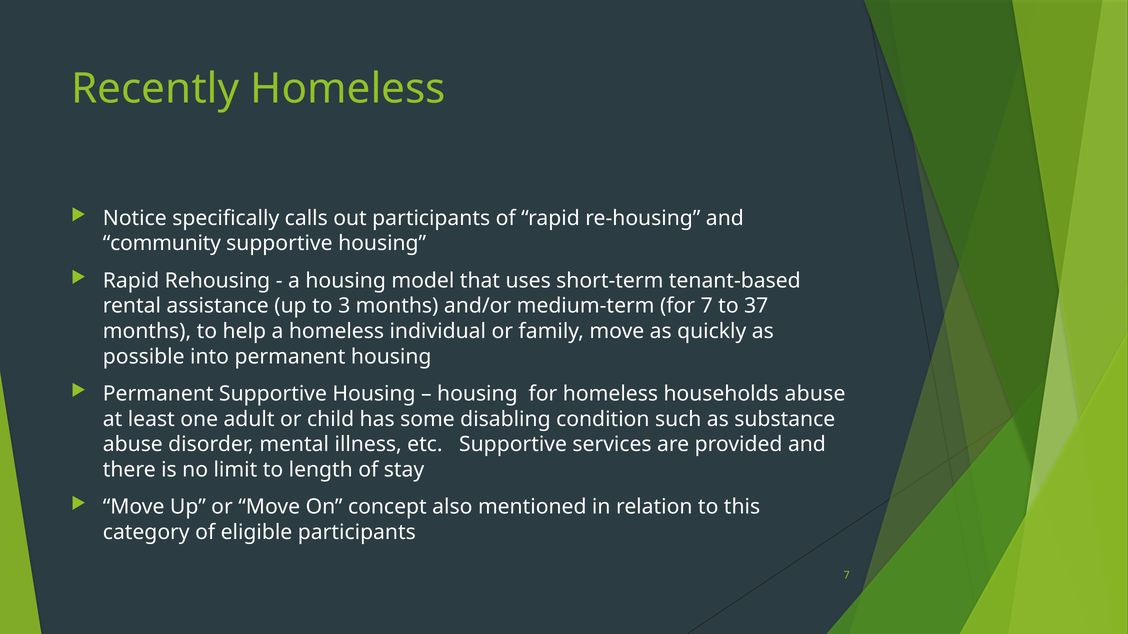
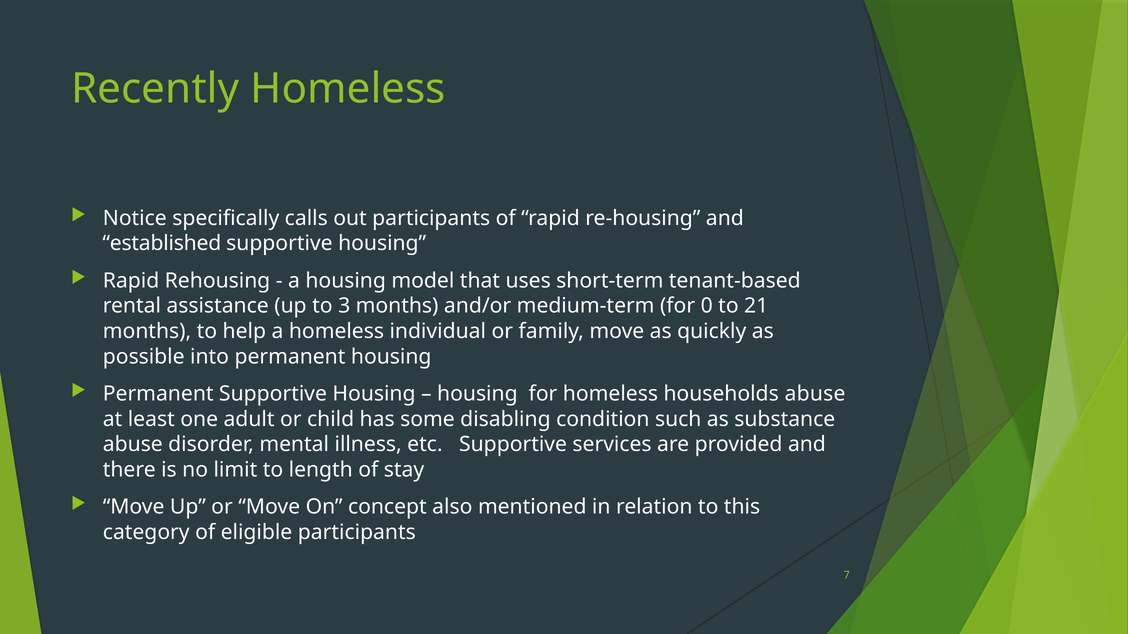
community: community -> established (162, 244)
for 7: 7 -> 0 (707, 306)
37: 37 -> 21 (756, 306)
